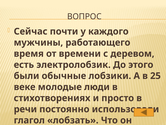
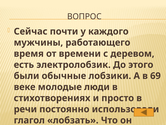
25: 25 -> 69 (155, 76)
